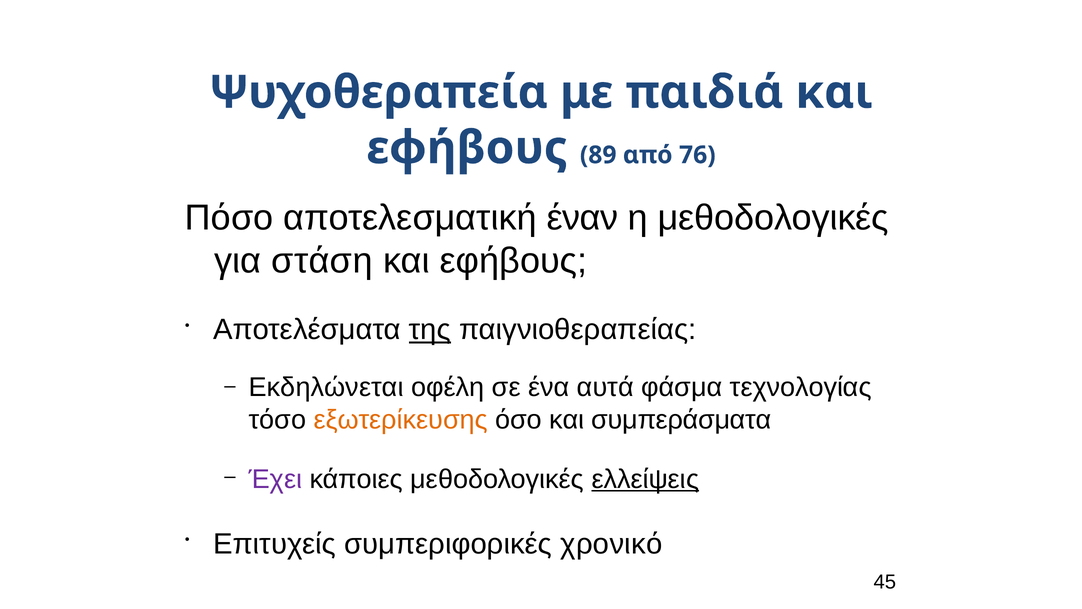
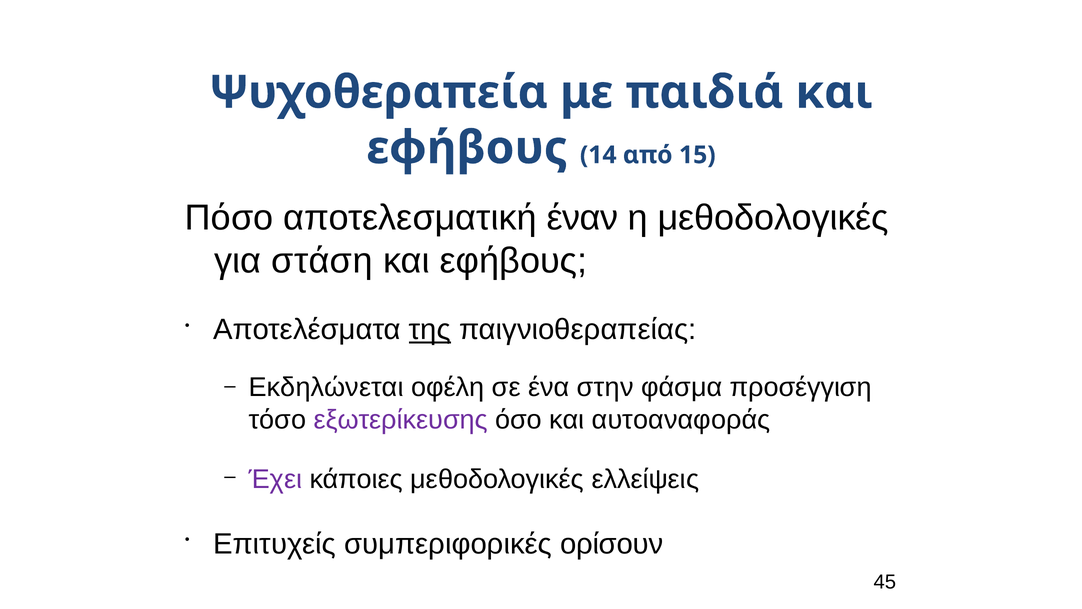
89: 89 -> 14 (598, 155)
76: 76 -> 15 (697, 155)
αυτά: αυτά -> στην (605, 387)
τεχνολογίας: τεχνολογίας -> προσέγγιση (801, 387)
εξωτερίκευσης colour: orange -> purple (401, 419)
συμπεράσματα: συμπεράσματα -> αυτοαναφοράς (681, 419)
ελλείψεις underline: present -> none (645, 479)
χρονικό: χρονικό -> ορίσουν (612, 544)
